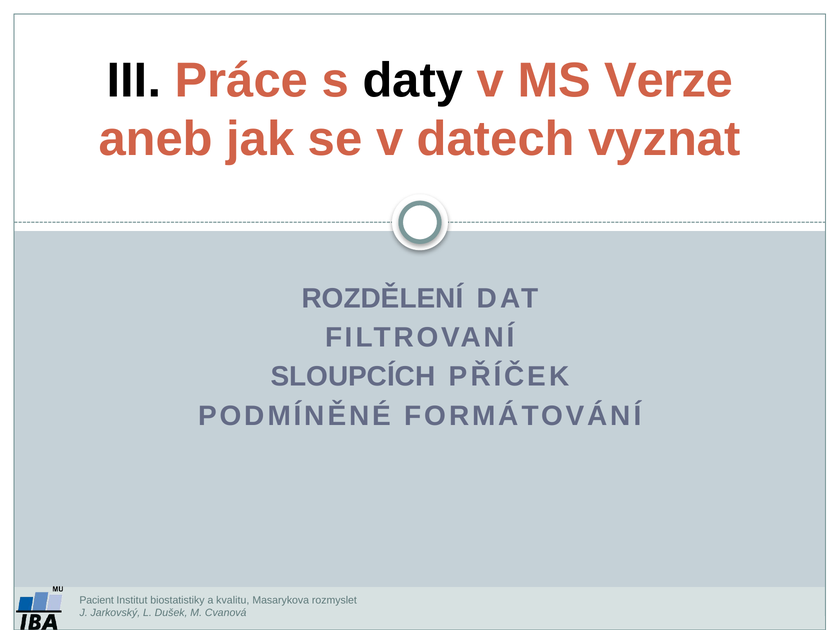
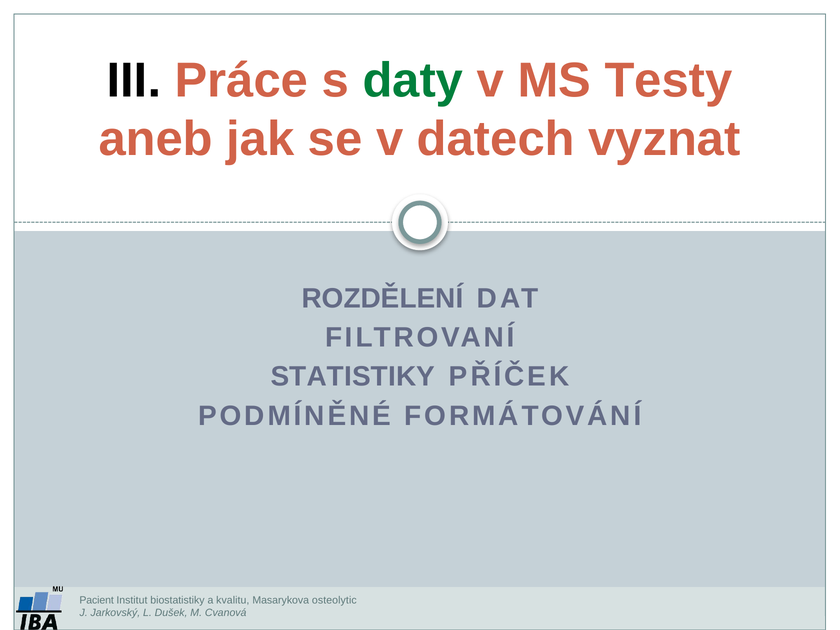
daty colour: black -> green (413, 80)
Verze: Verze -> Testy (669, 80)
SLOUPCÍCH: SLOUPCÍCH -> STATISTIKY (353, 377)
rozmyslet: rozmyslet -> osteolytic (334, 600)
